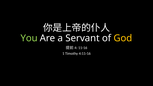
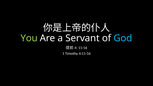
God colour: yellow -> light blue (123, 38)
